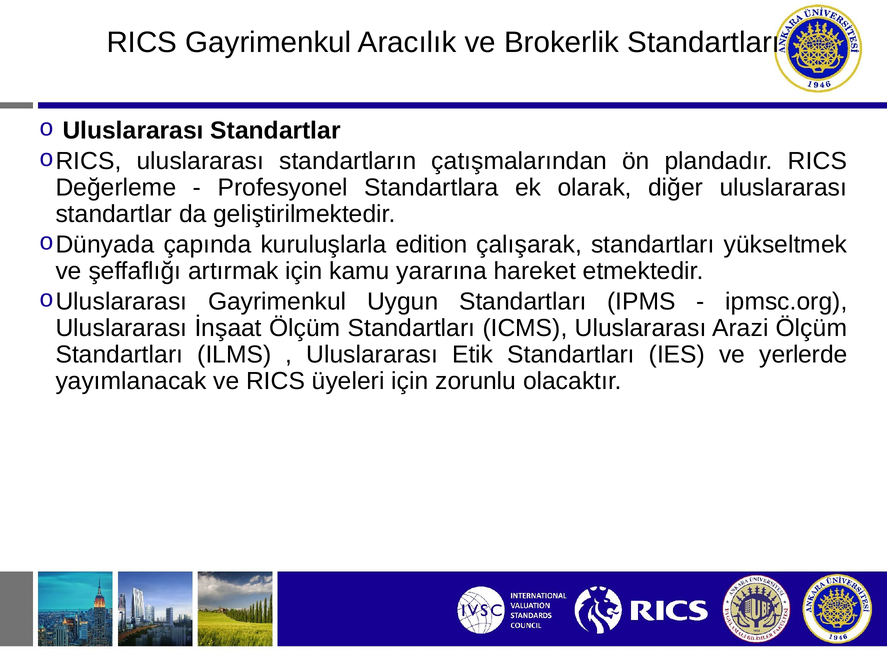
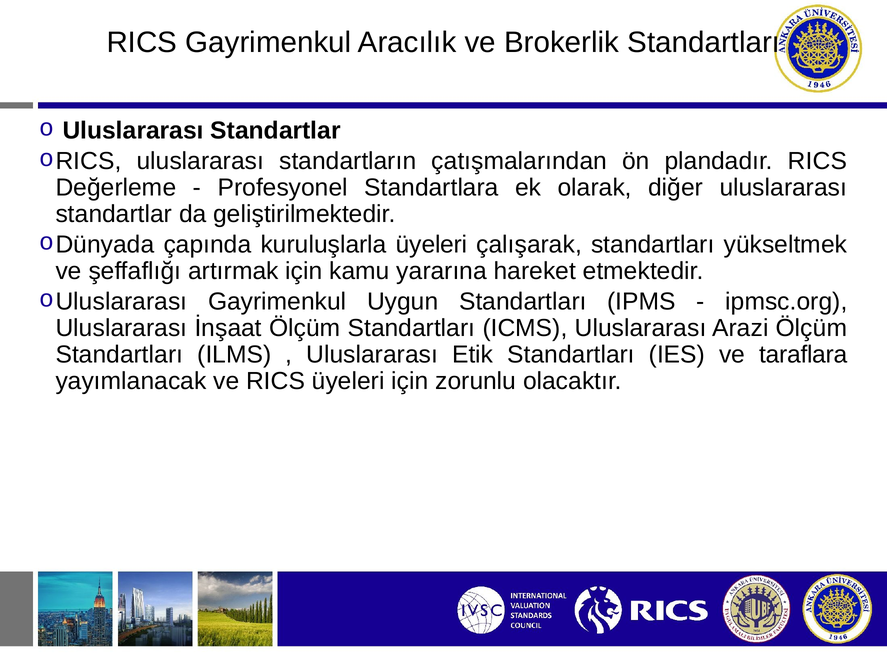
kuruluşlarla edition: edition -> üyeleri (432, 245)
yerlerde: yerlerde -> taraflara (803, 355)
